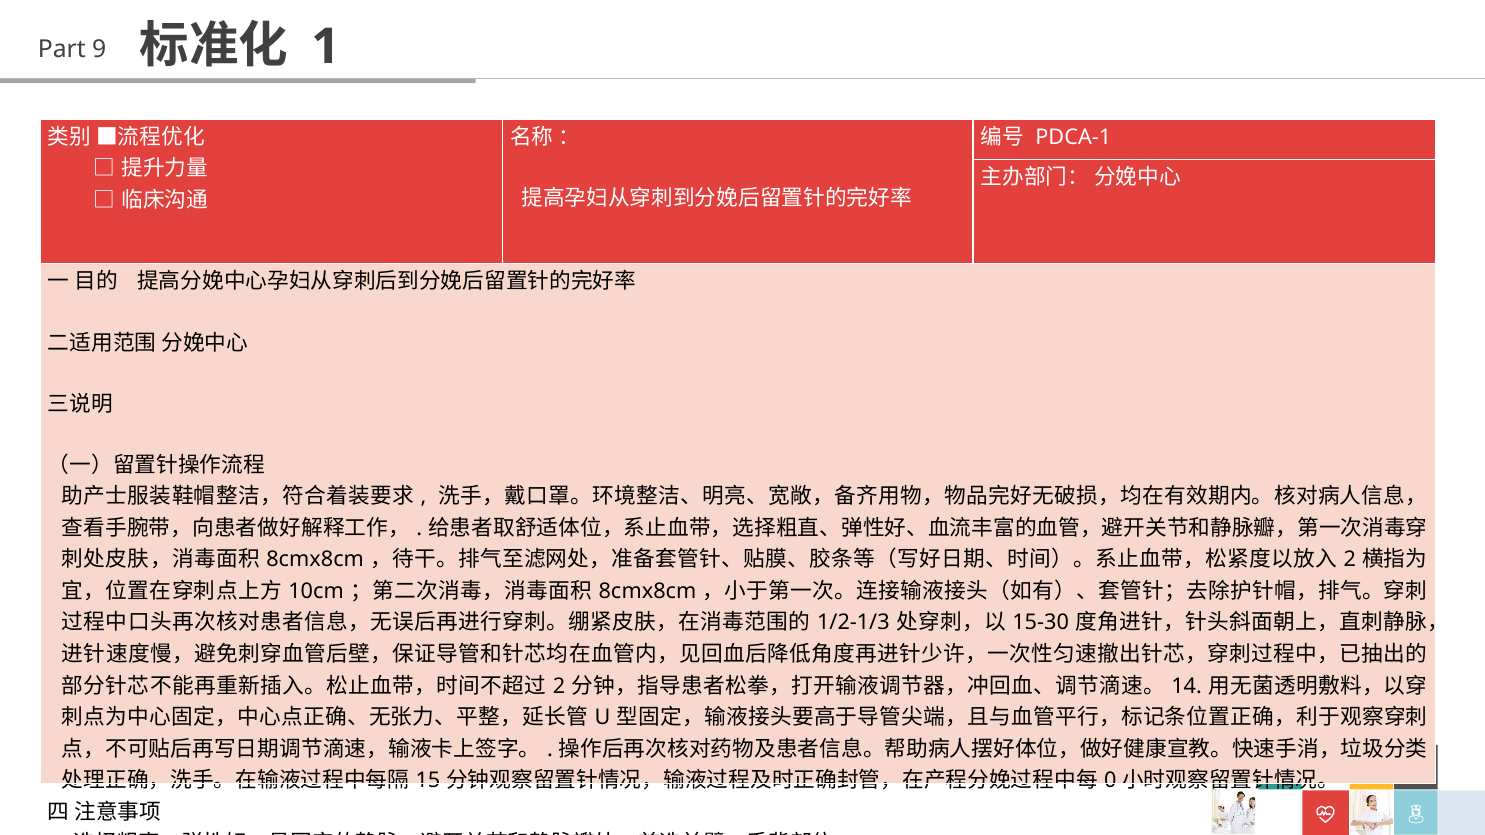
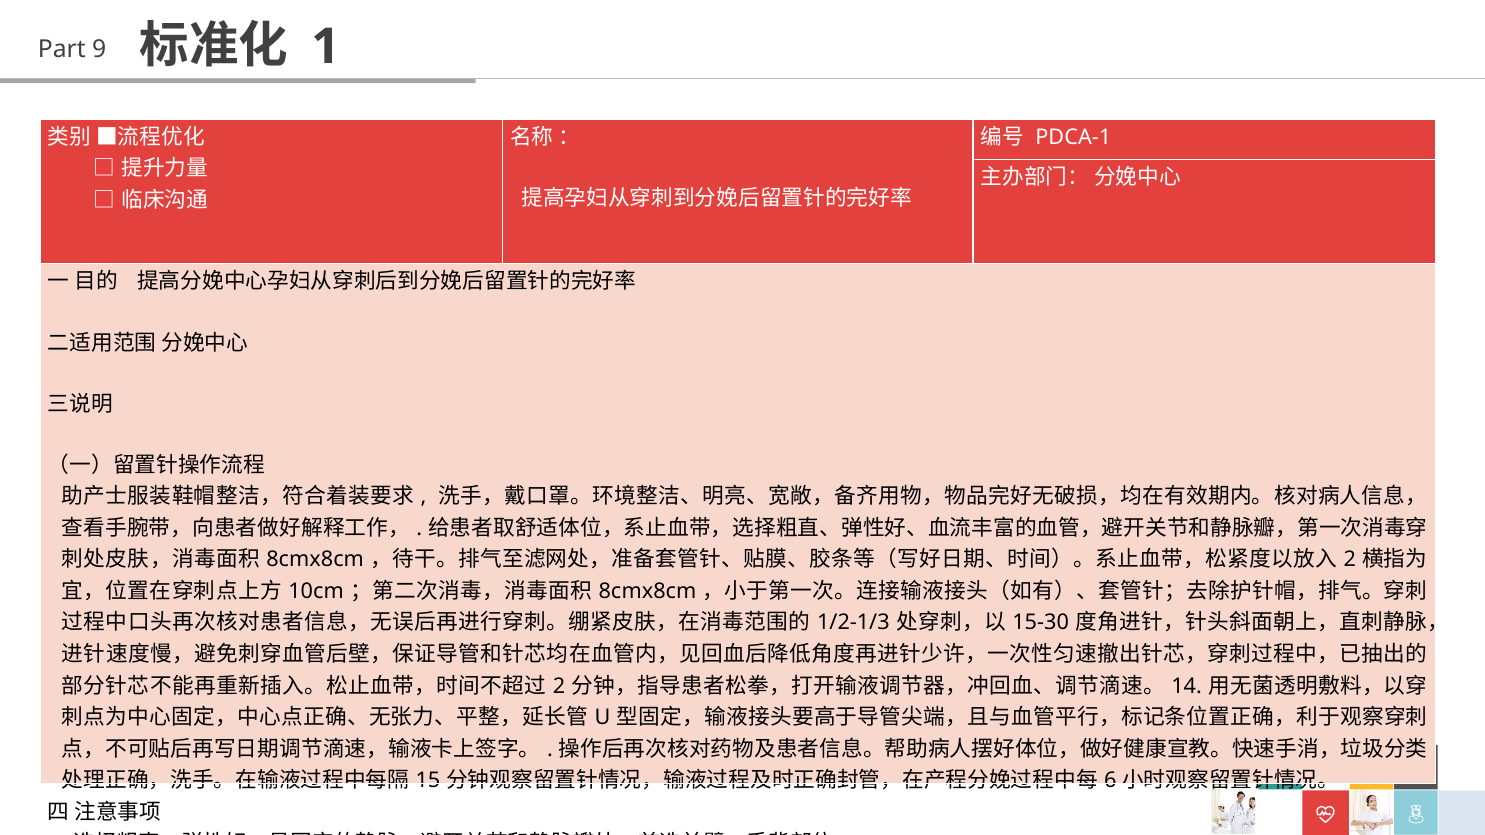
0: 0 -> 6 (1110, 781)
